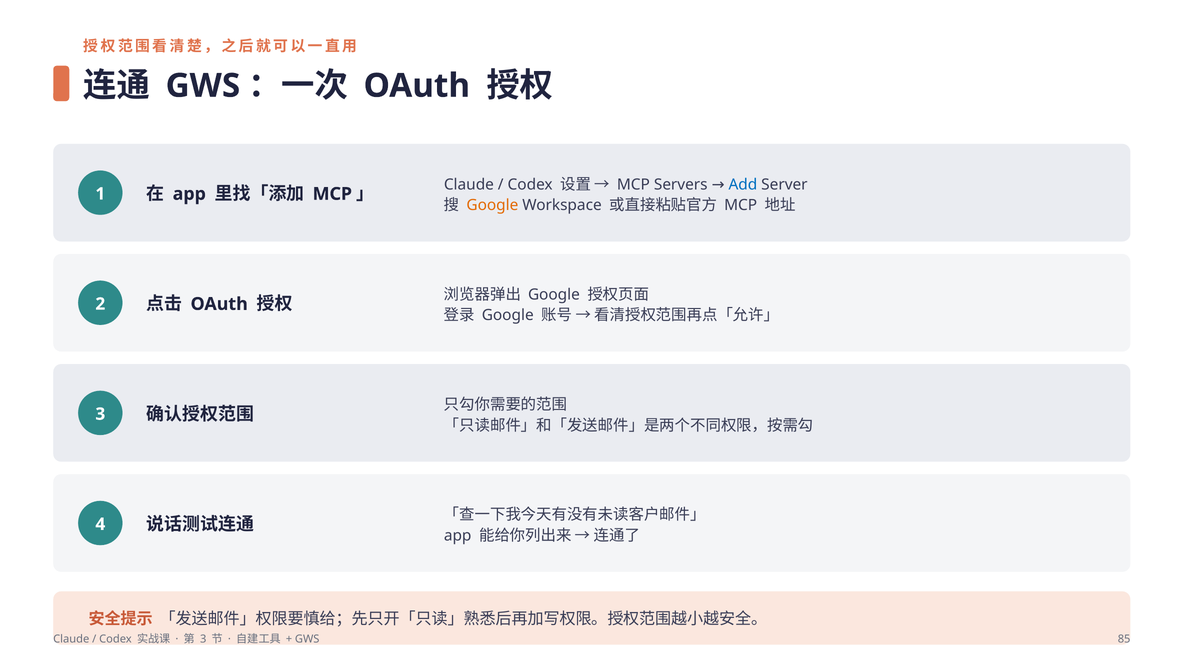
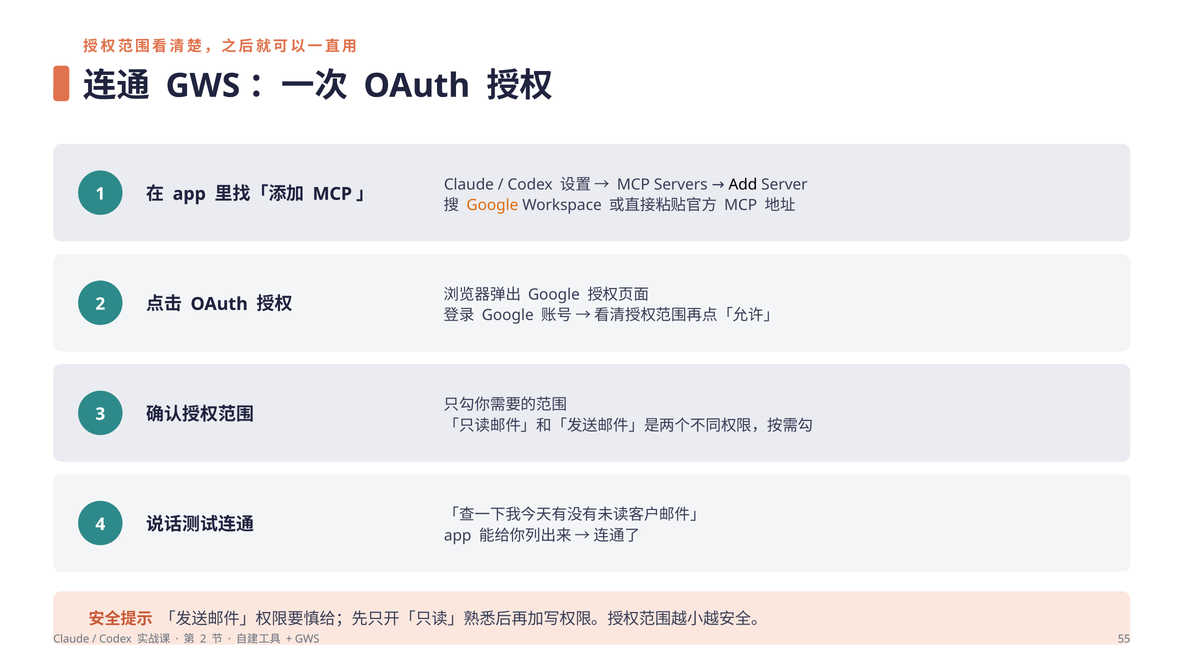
Add colour: blue -> black (743, 185)
3: 3 -> 2 (203, 639)
85: 85 -> 55 (1124, 639)
